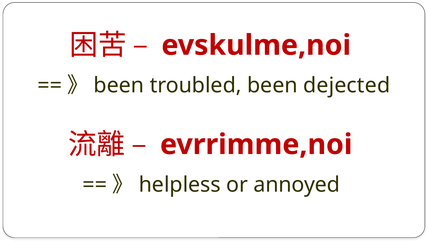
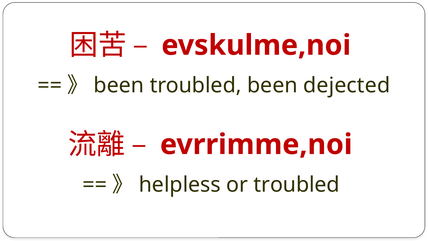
or annoyed: annoyed -> troubled (297, 185)
